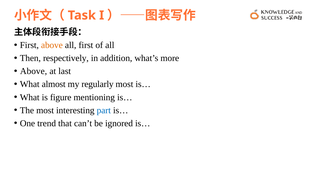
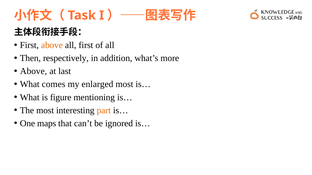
almost: almost -> comes (54, 84)
regularly: regularly -> enlarged (97, 84)
part colour: blue -> orange (104, 111)
trend: trend -> maps (47, 124)
